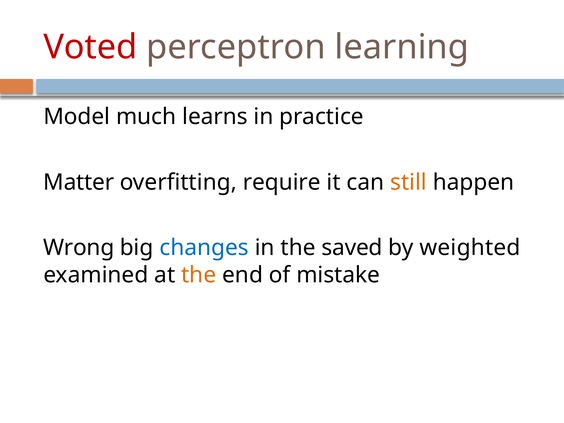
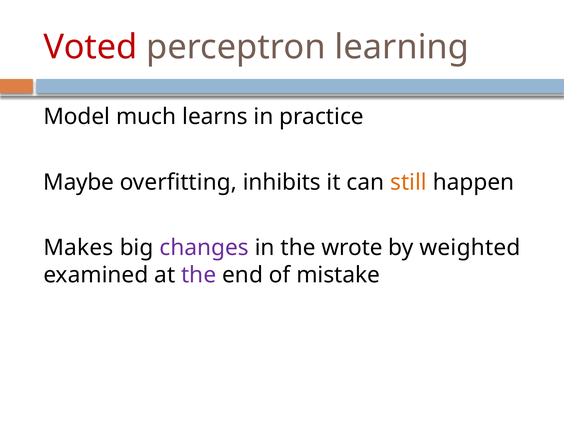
Matter: Matter -> Maybe (79, 182)
require: require -> inhibits (282, 182)
Wrong: Wrong -> Makes (78, 248)
changes colour: blue -> purple (204, 248)
saved: saved -> wrote (352, 248)
the colour: orange -> purple (199, 275)
